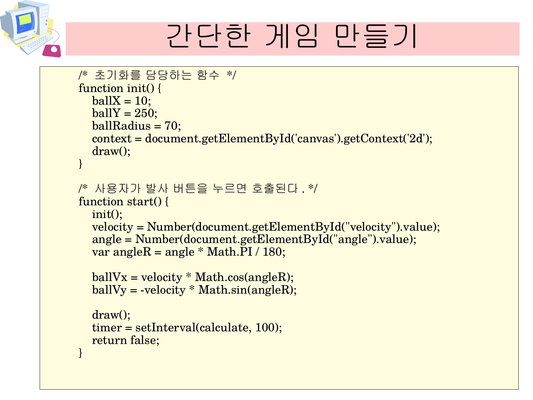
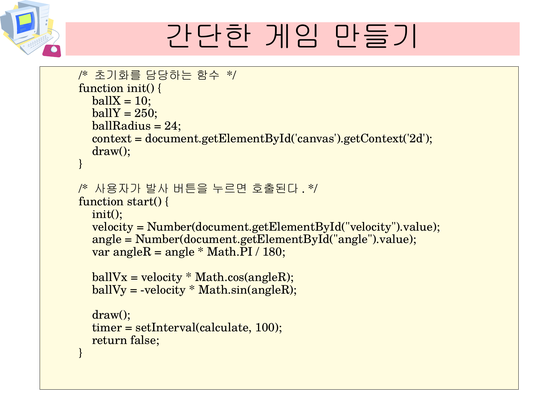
70: 70 -> 24 (173, 126)
